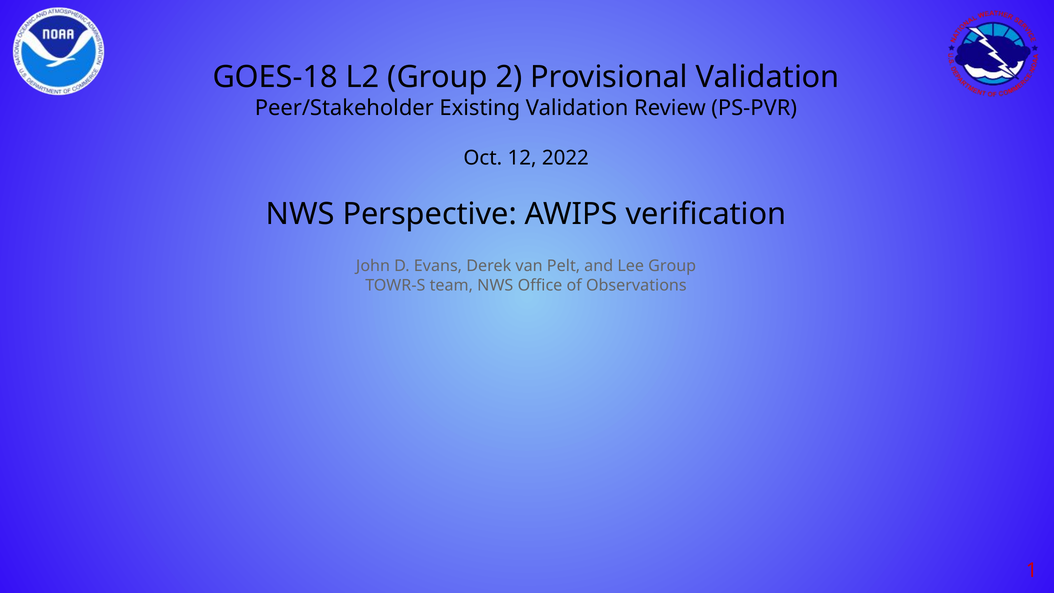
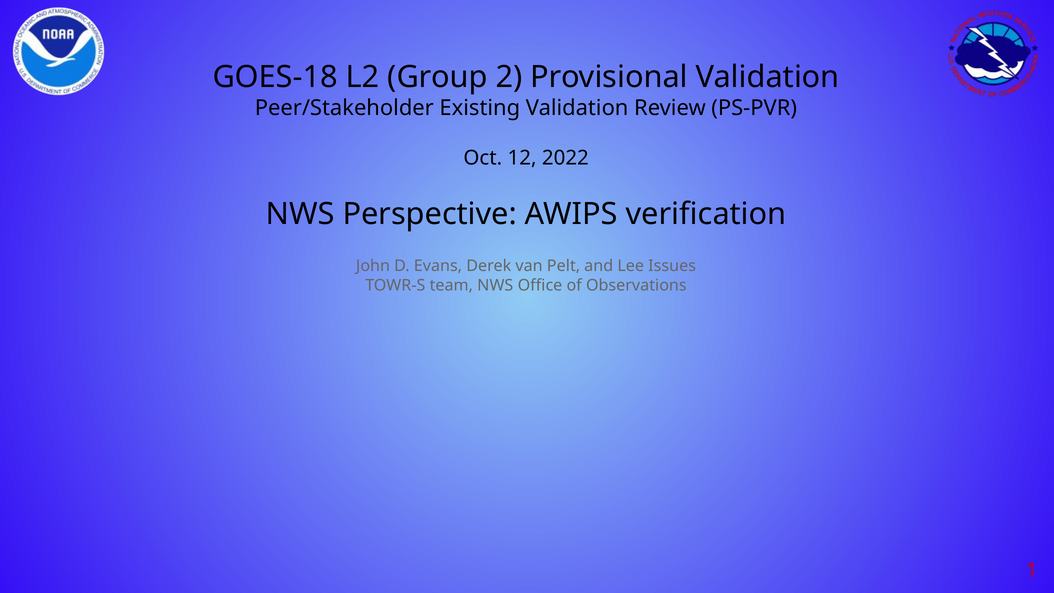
Lee Group: Group -> Issues (672, 266)
